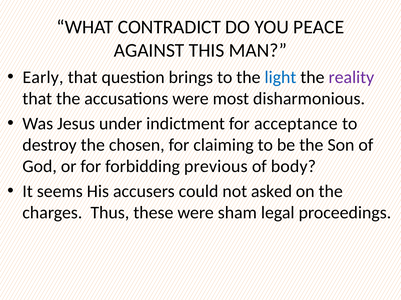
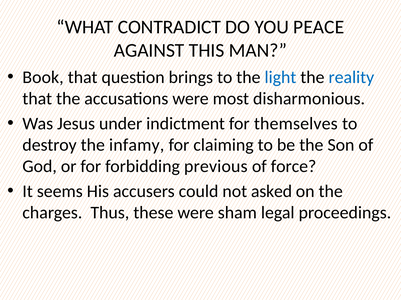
Early: Early -> Book (43, 77)
reality colour: purple -> blue (351, 77)
acceptance: acceptance -> themselves (296, 124)
chosen: chosen -> infamy (137, 145)
body: body -> force (294, 167)
